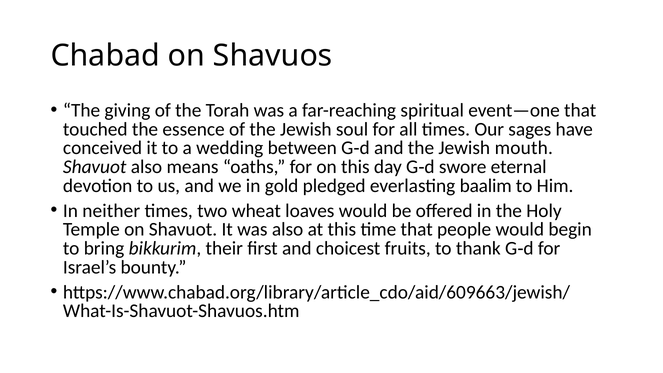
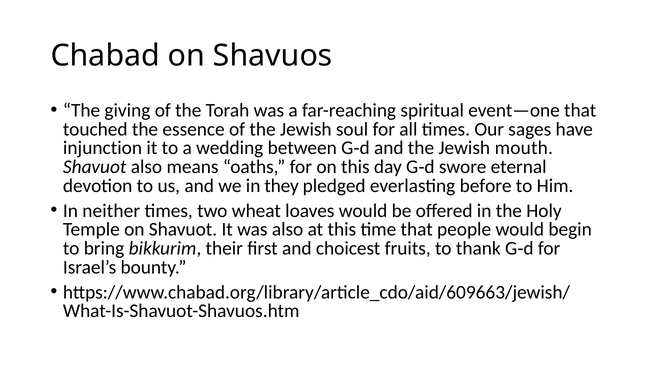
conceived: conceived -> injunction (103, 148)
gold: gold -> they (282, 186)
baalim: baalim -> before (486, 186)
